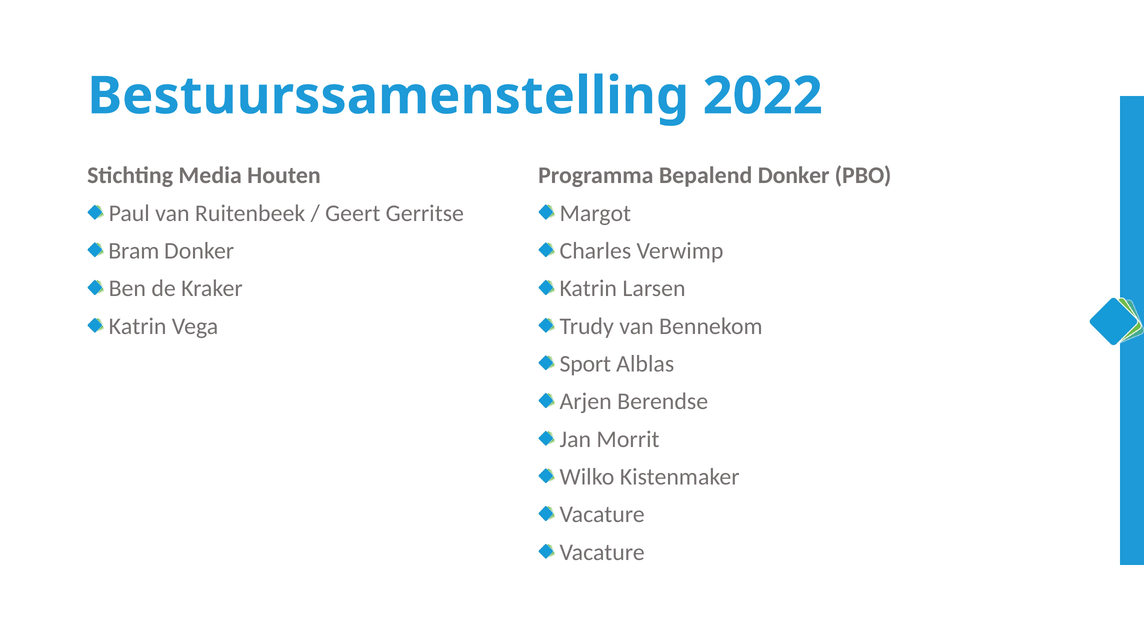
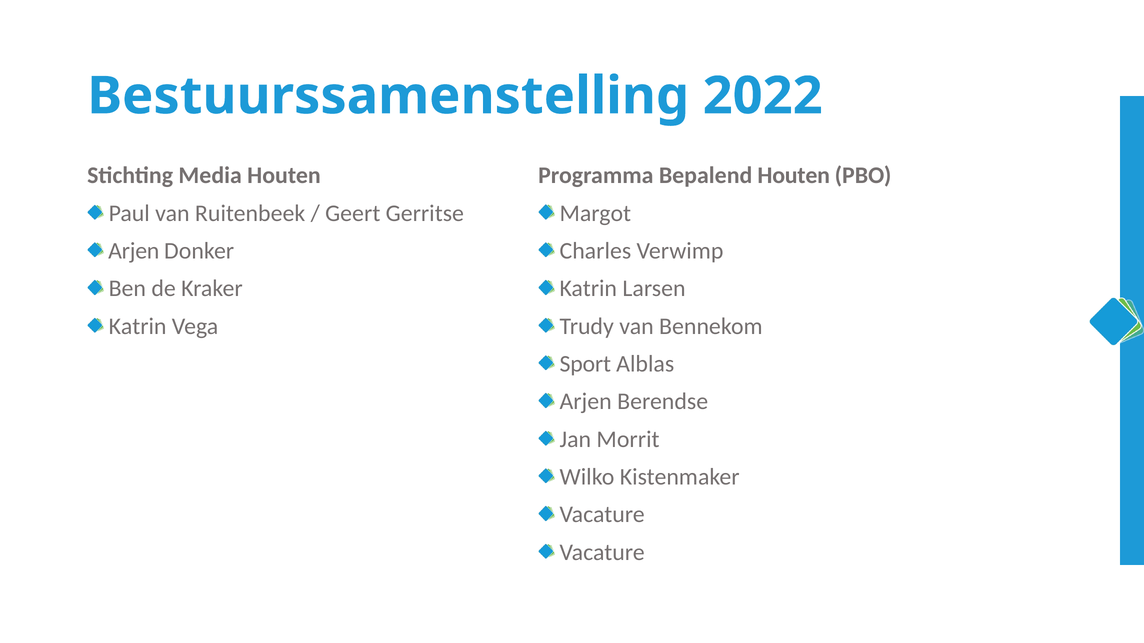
Bepalend Donker: Donker -> Houten (794, 176)
Bram: Bram -> Arjen (134, 251)
